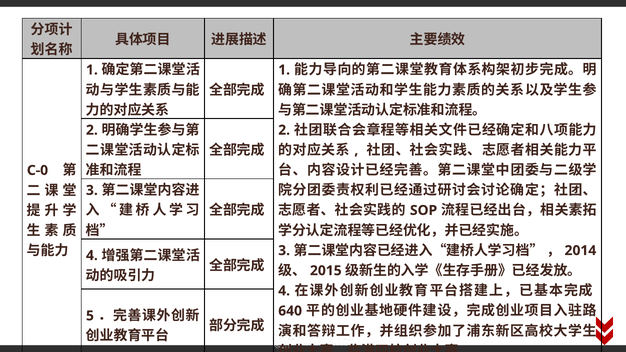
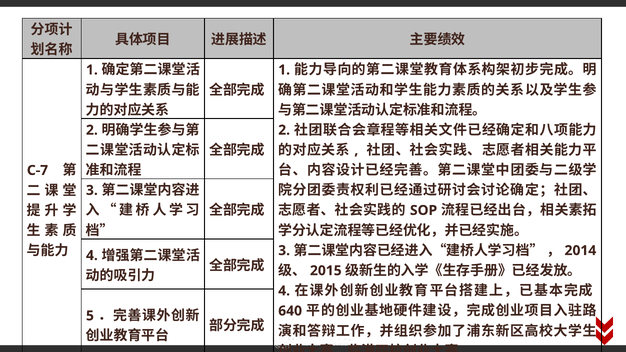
C-0: C-0 -> C-7 (37, 170)
